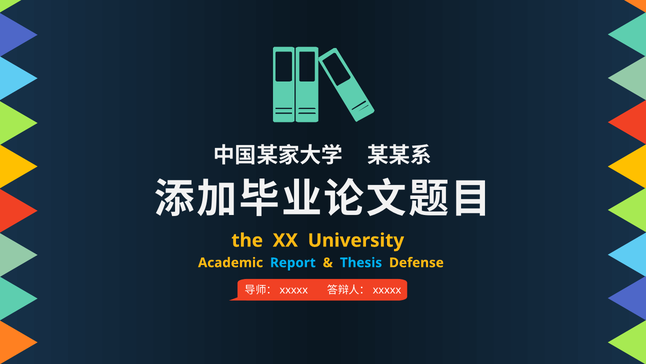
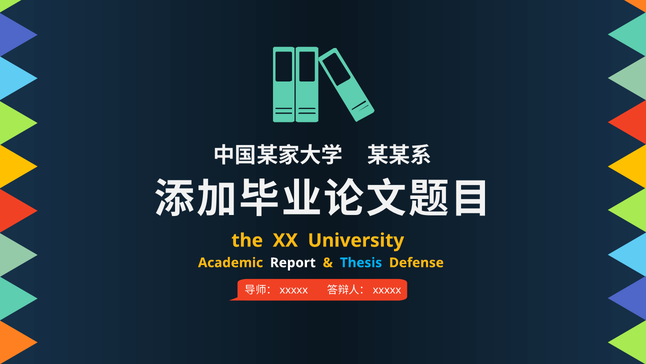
Report colour: light blue -> white (293, 262)
